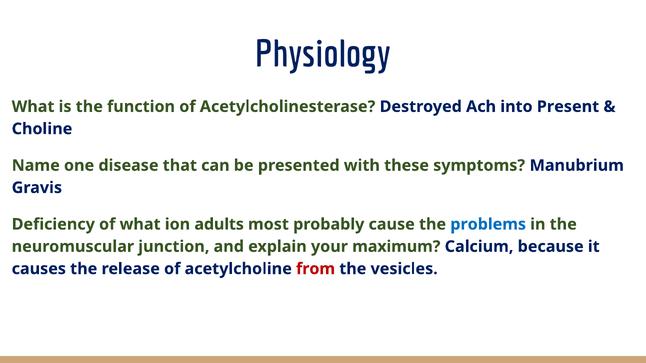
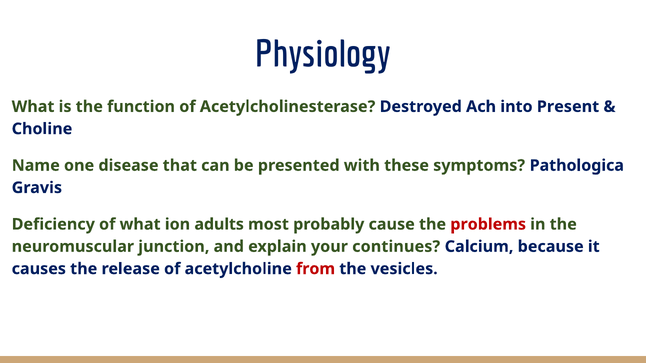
Manubrium: Manubrium -> Pathologica (577, 166)
problems colour: blue -> red (488, 225)
maximum: maximum -> continues (396, 247)
